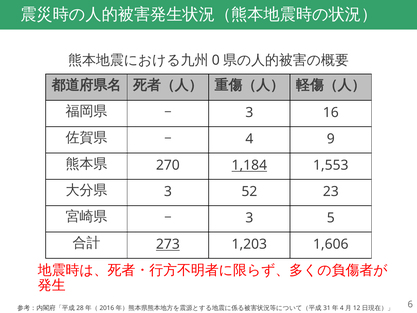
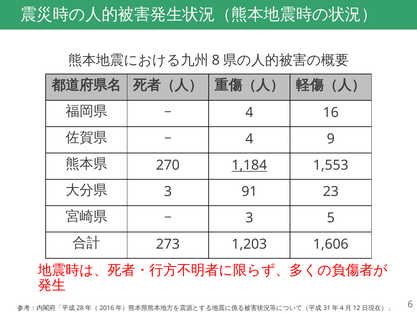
0: 0 -> 8 (216, 60)
3: 3 -> 4 (249, 113)
52: 52 -> 91 (249, 192)
273 underline: present -> none (168, 244)
